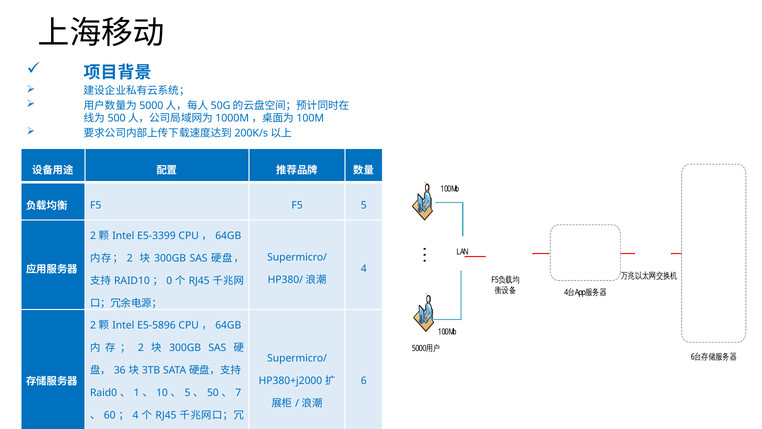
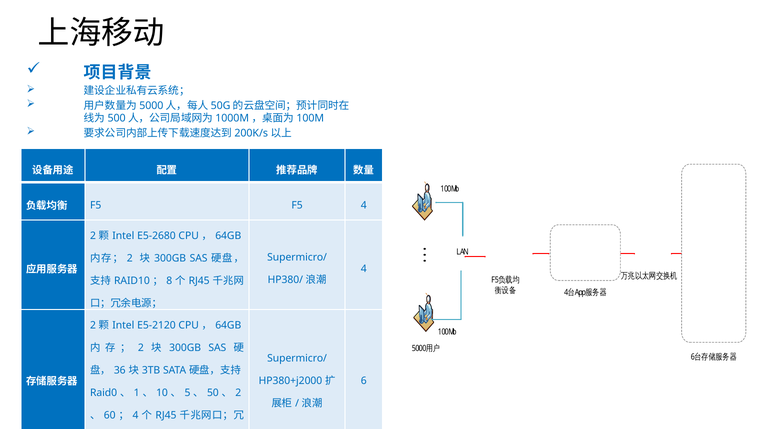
F5 5: 5 -> 4 (364, 205)
E5-3399: E5-3399 -> E5-2680 (156, 236)
0: 0 -> 8 (169, 281)
E5-5896: E5-5896 -> E5-2120 (156, 325)
7: 7 -> 2 (238, 392)
